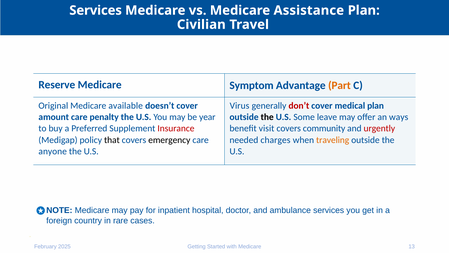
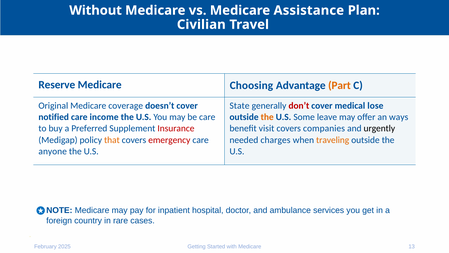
Services: Services -> Without (96, 10)
Symptom: Symptom -> Choosing (251, 85)
available: available -> coverage (126, 105)
Virus: Virus -> State (240, 105)
medical plan: plan -> lose (375, 105)
amount: amount -> notified (54, 117)
penalty: penalty -> income (104, 117)
be year: year -> care (207, 117)
the colour: black -> orange (267, 117)
community: community -> companies (324, 128)
urgently colour: red -> black (379, 128)
that colour: black -> orange (112, 140)
emergency colour: black -> red (169, 140)
